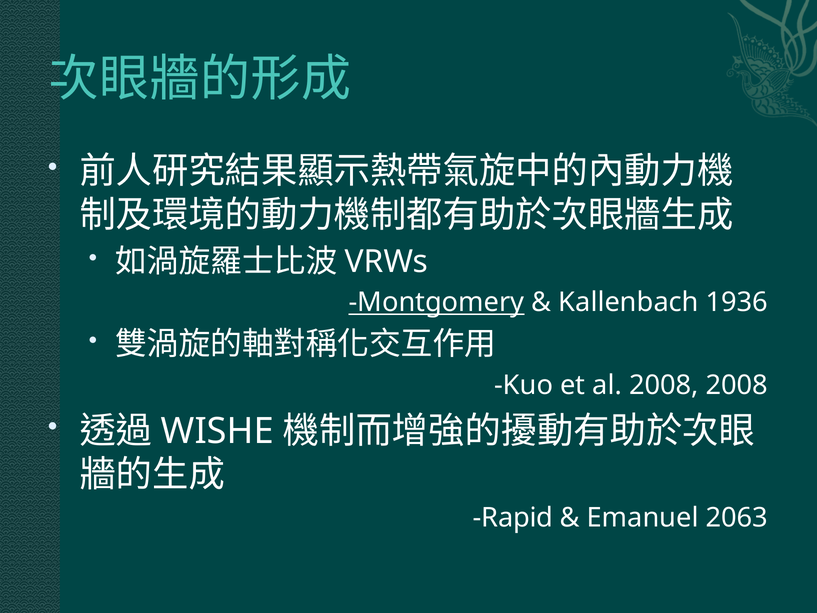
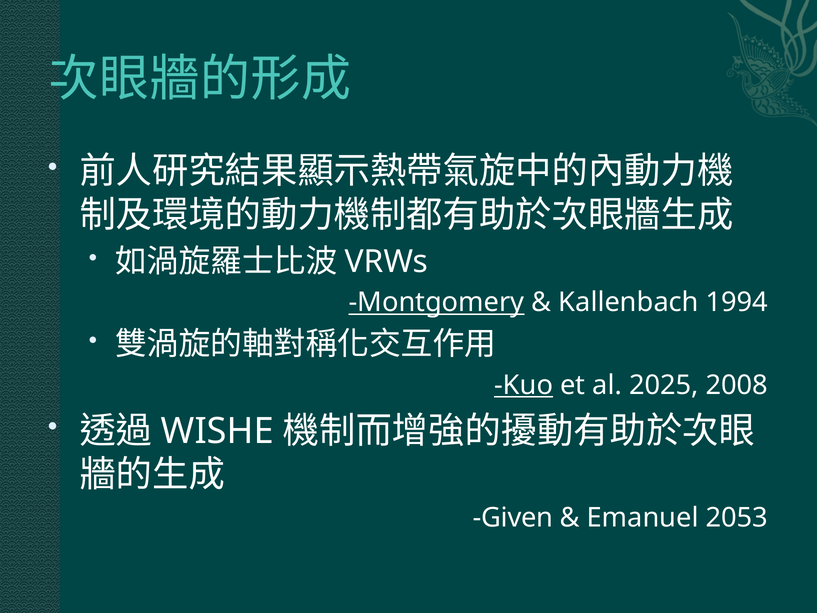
1936: 1936 -> 1994 (737, 302)
Kuo underline: none -> present (524, 385)
al 2008: 2008 -> 2025 (664, 385)
Rapid: Rapid -> Given (513, 517)
2063: 2063 -> 2053 (737, 517)
